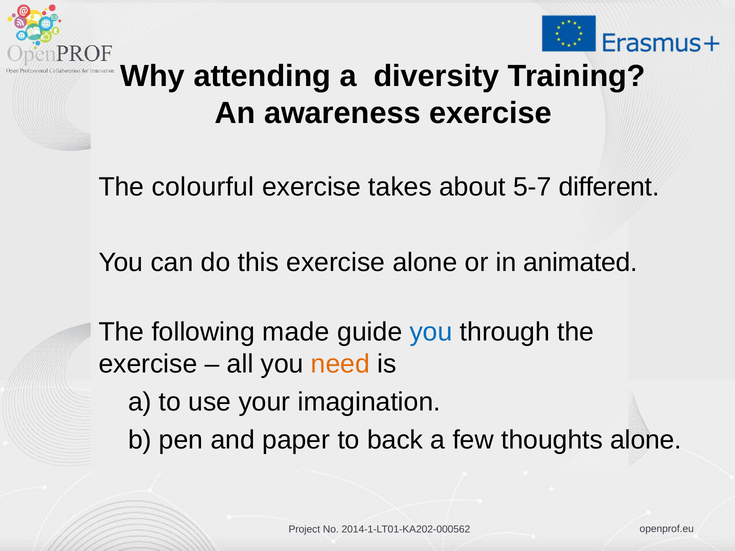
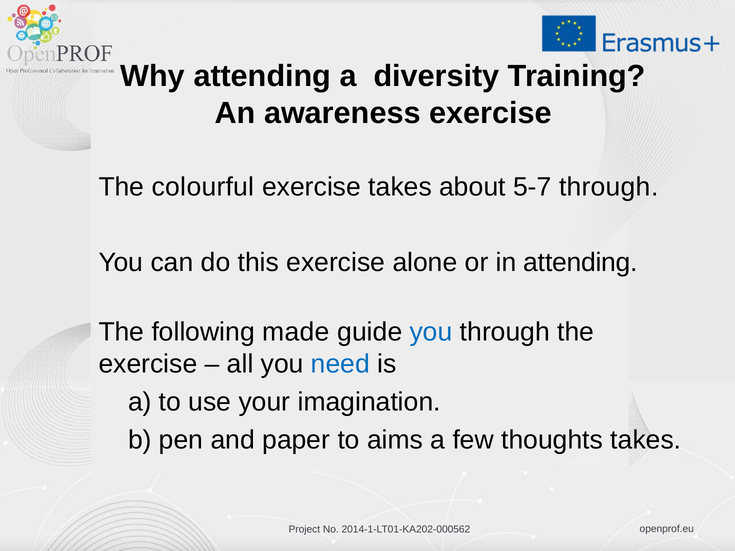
5-7 different: different -> through (609, 187)
in animated: animated -> attending (581, 263)
need colour: orange -> blue (340, 364)
back: back -> aims (395, 440)
thoughts alone: alone -> takes (646, 440)
